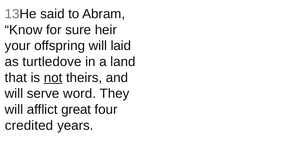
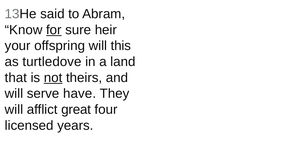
for underline: none -> present (54, 30)
laid: laid -> this (121, 46)
word: word -> have (80, 94)
credited: credited -> licensed (29, 126)
